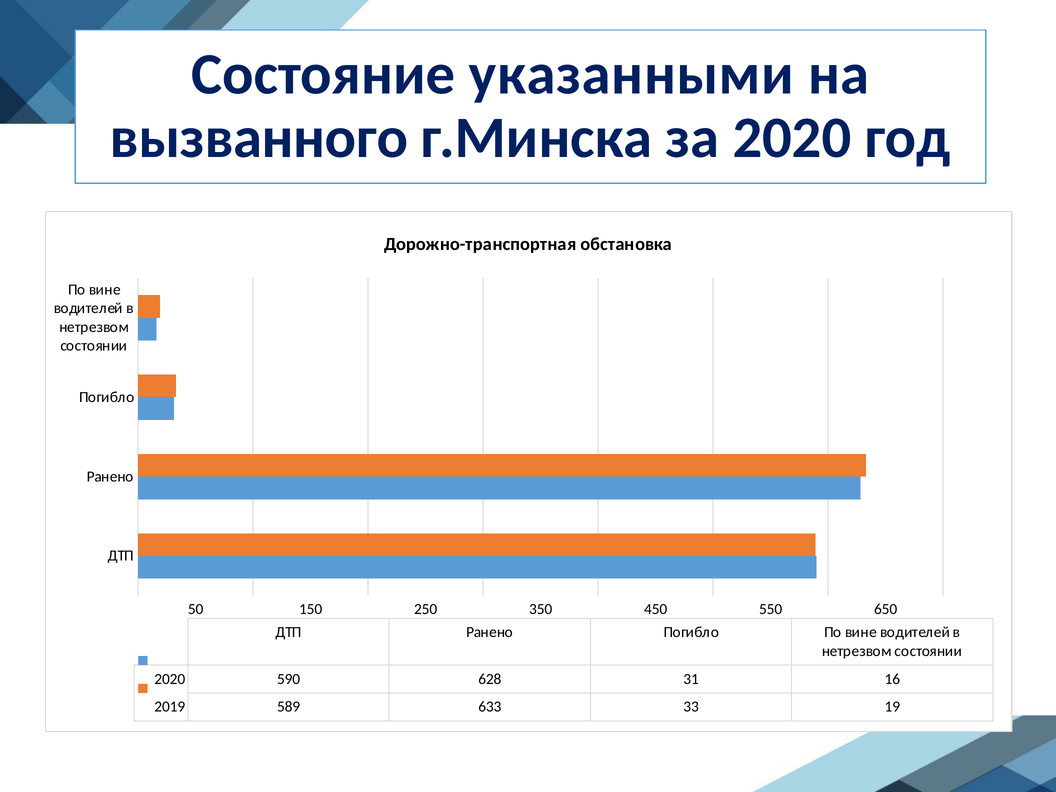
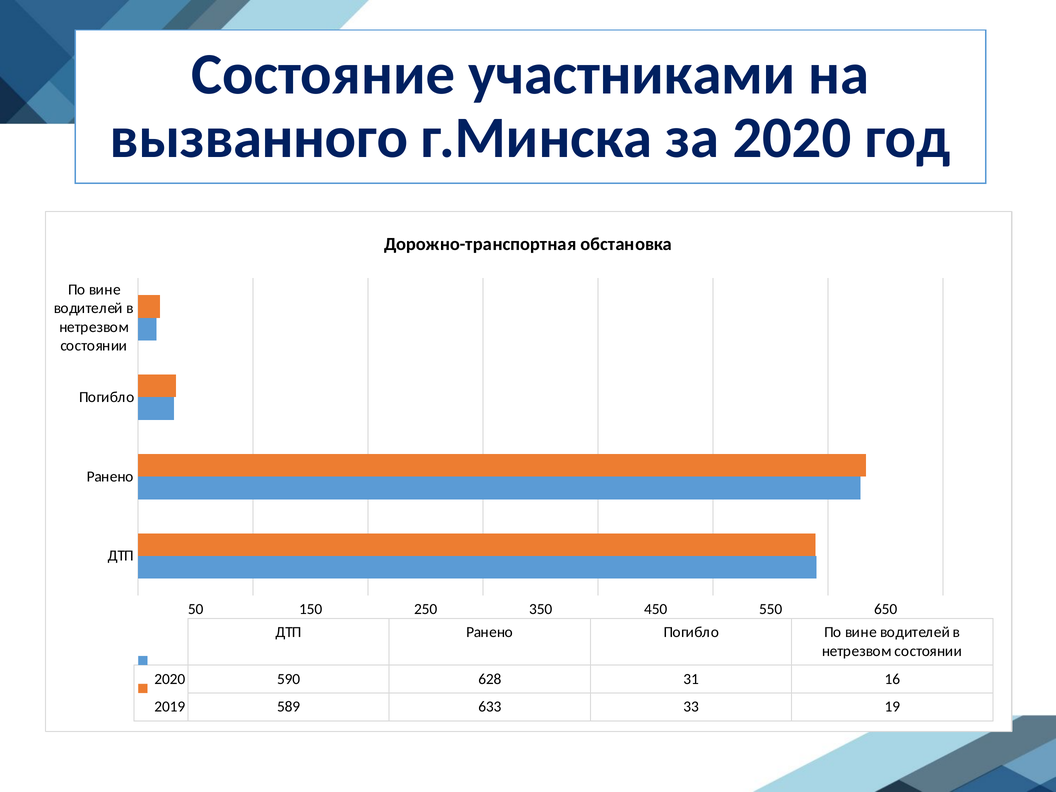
указанными: указанными -> участниками (632, 74)
